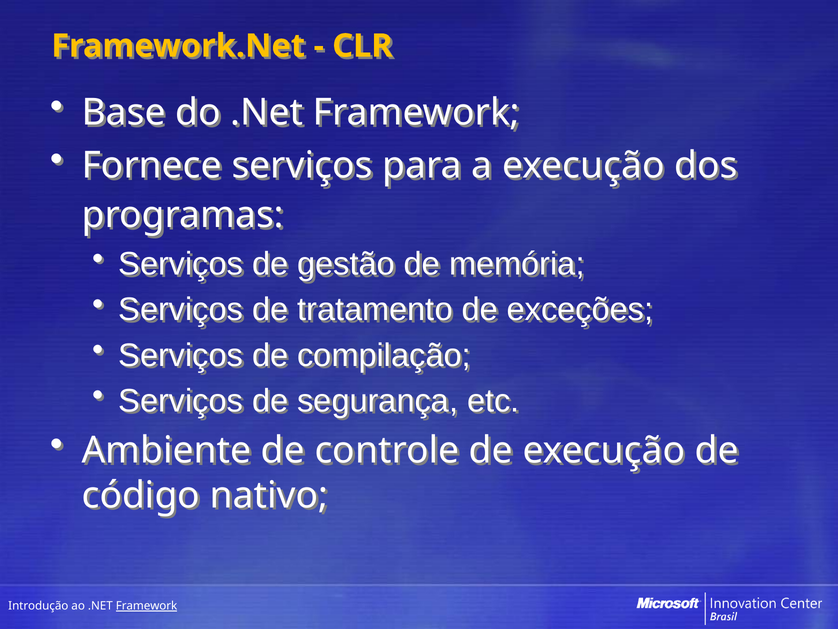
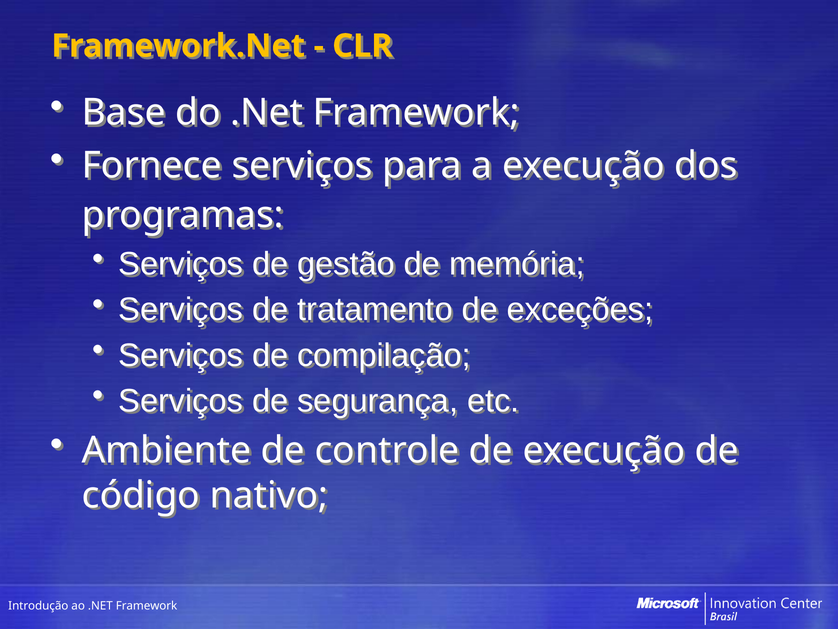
Framework underline: present -> none (147, 605)
